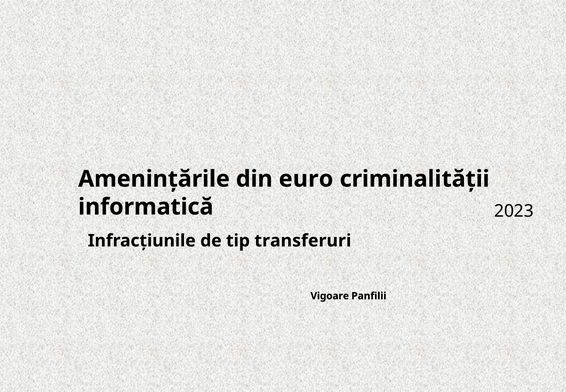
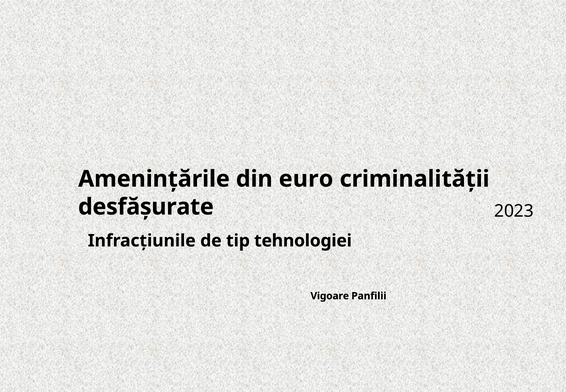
informatică: informatică -> desfășurate (146, 207)
transferuri: transferuri -> tehnologiei (303, 241)
